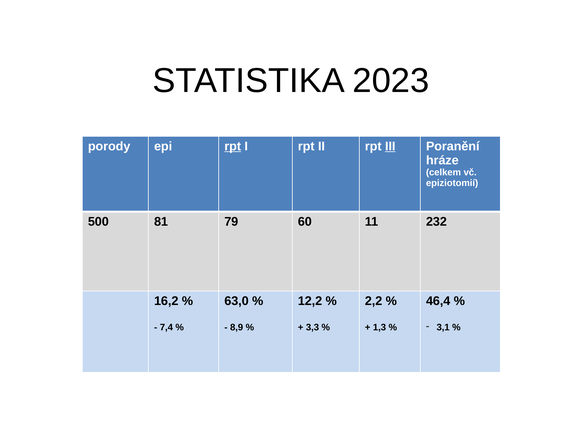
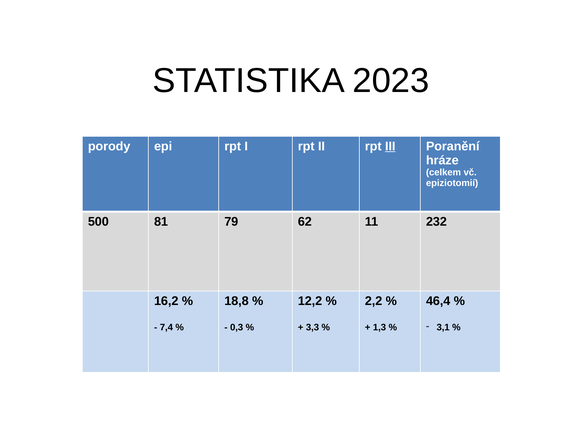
rpt underline: present -> none (233, 146)
60: 60 -> 62 (305, 221)
63,0: 63,0 -> 18,8 (237, 301)
8,9: 8,9 -> 0,3 (237, 327)
